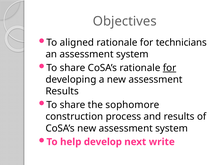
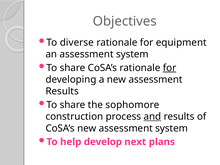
aligned: aligned -> diverse (77, 42)
technicians: technicians -> equipment (181, 42)
and underline: none -> present (152, 117)
write: write -> plans (162, 142)
